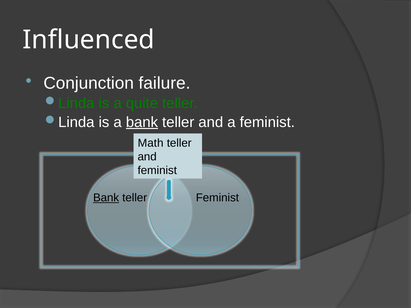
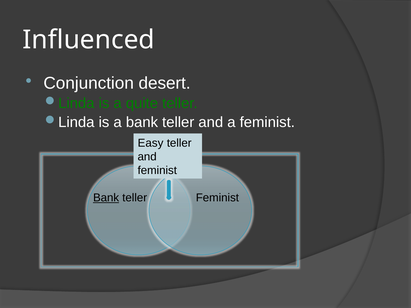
failure: failure -> desert (165, 83)
bank underline: present -> none (142, 122)
Math: Math -> Easy (151, 143)
